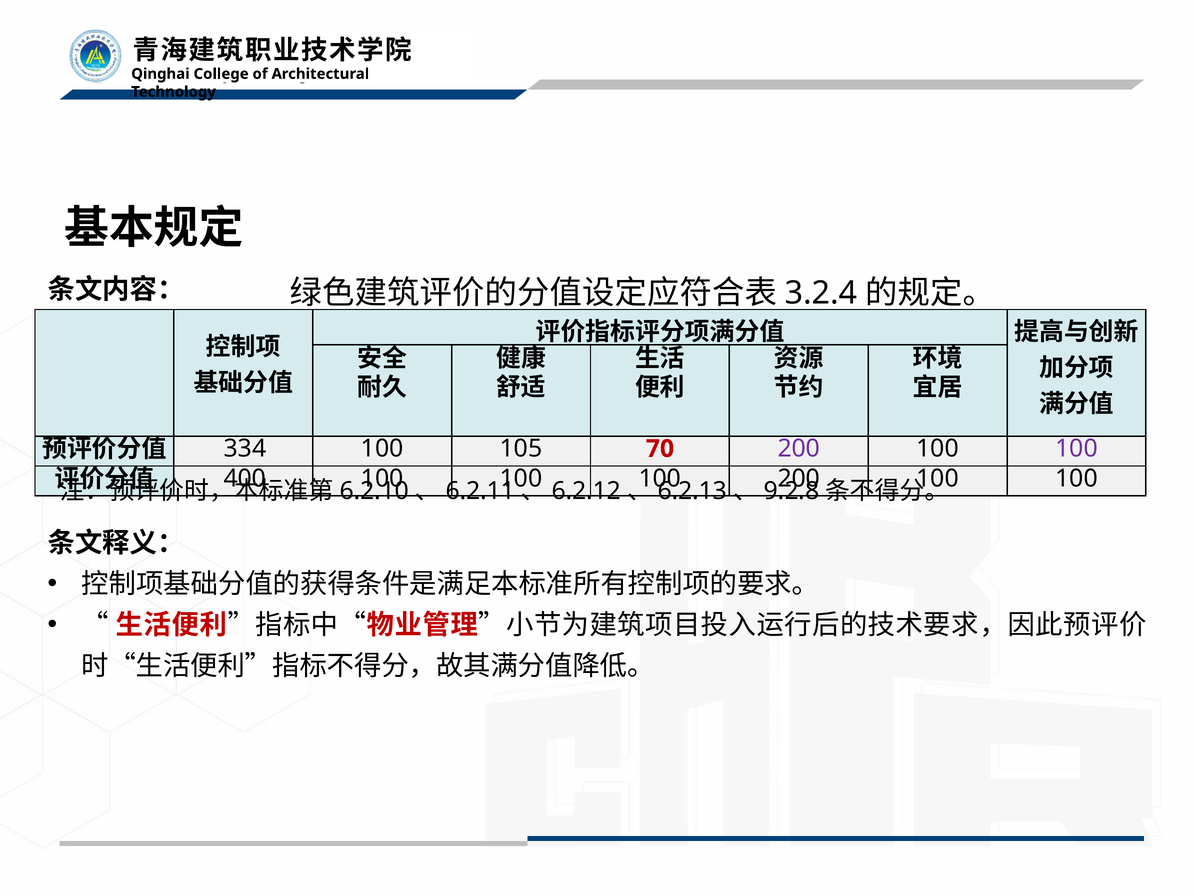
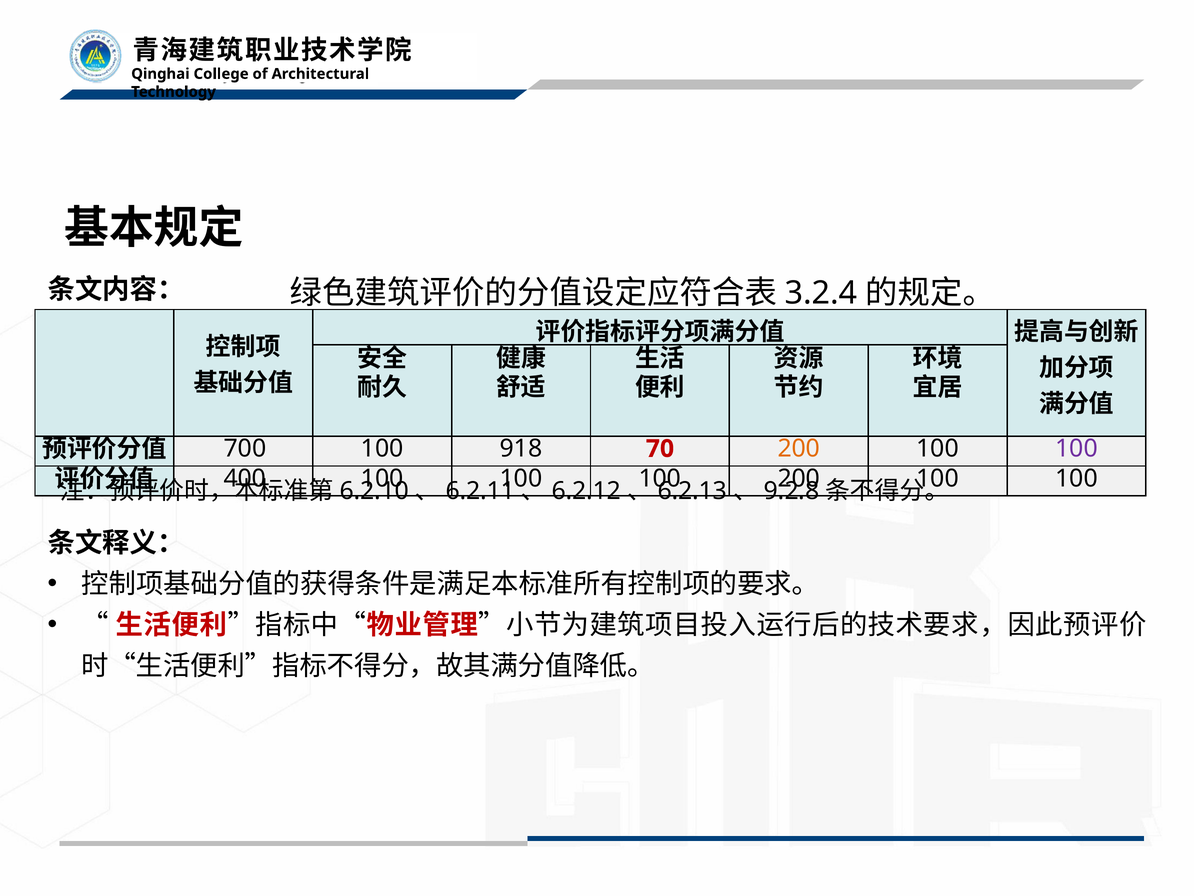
334: 334 -> 700 (245, 449)
105: 105 -> 918 (521, 449)
200 colour: purple -> orange (799, 449)
